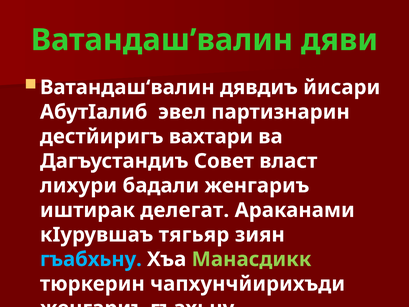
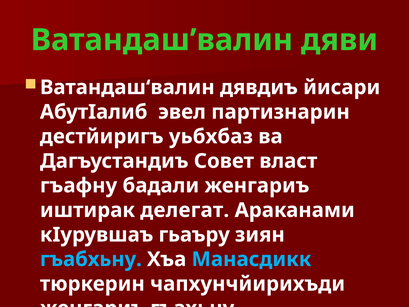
вахтари: вахтари -> уьбхбаз (211, 136)
лихури: лихури -> гъафну (79, 185)
тягьяр: тягьяр -> гьаъру (194, 235)
Манасдикк colour: light green -> light blue (252, 259)
